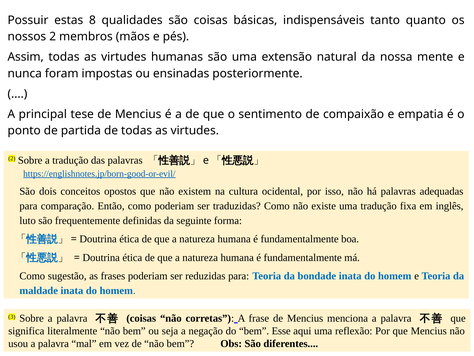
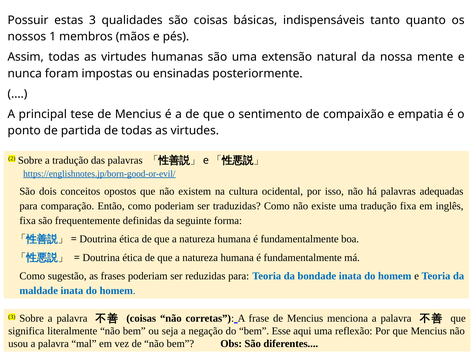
estas 8: 8 -> 3 (92, 20)
nossos 2: 2 -> 1 (53, 37)
luto: luto -> fixa (28, 220)
